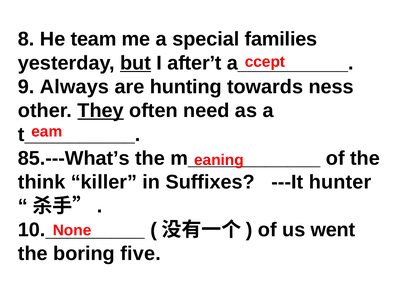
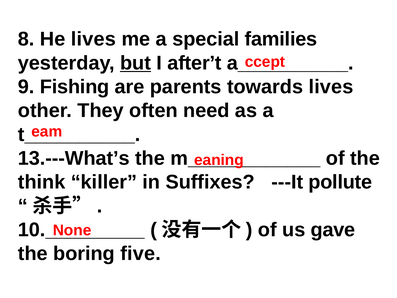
He team: team -> lives (93, 39)
Always: Always -> Fishing (75, 87)
hunting: hunting -> parents (186, 87)
towards ness: ness -> lives (331, 87)
They underline: present -> none (101, 111)
85.---What’s: 85.---What’s -> 13.---What’s (74, 158)
hunter: hunter -> pollute (340, 182)
went: went -> gave (333, 230)
